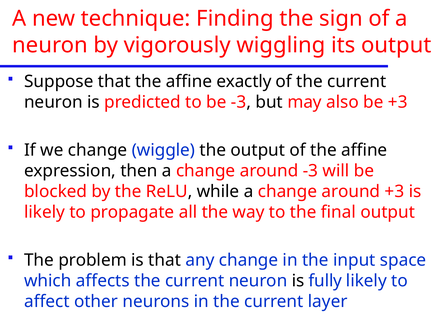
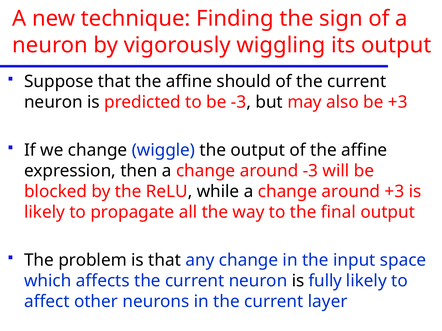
exactly: exactly -> should (244, 82)
